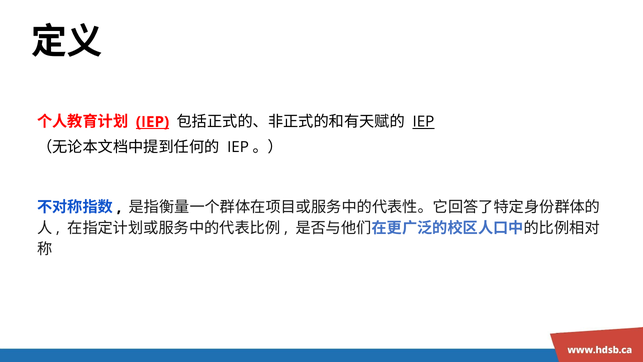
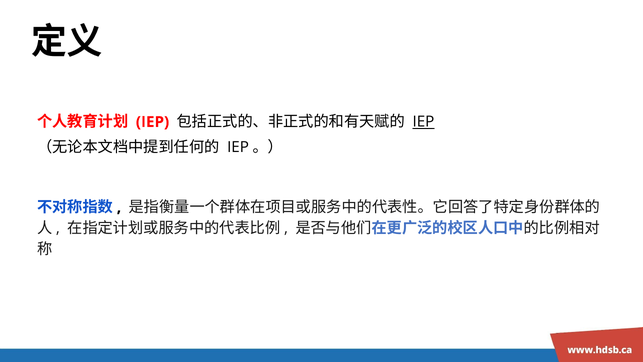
IEP underline: present -> none (153, 122)
